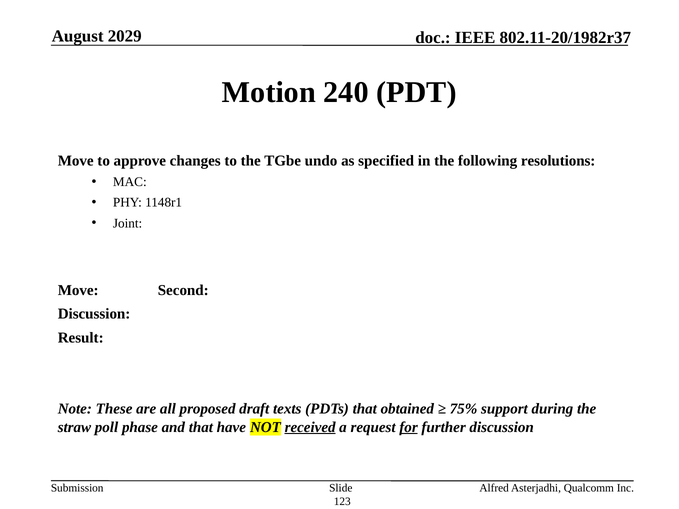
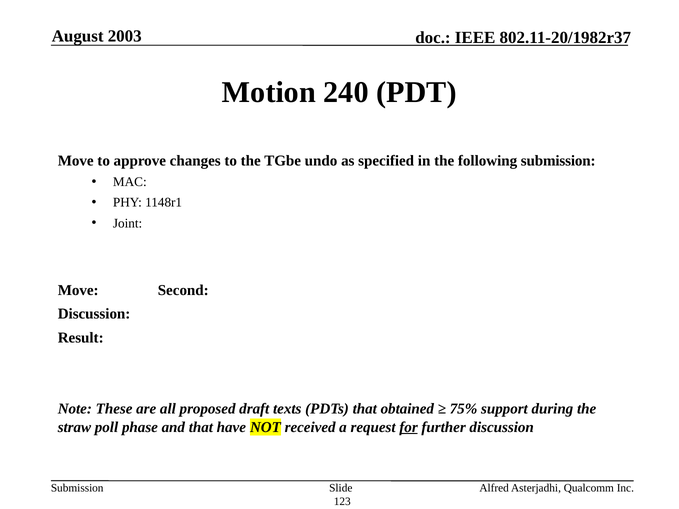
2029: 2029 -> 2003 (125, 36)
following resolutions: resolutions -> submission (558, 161)
received underline: present -> none (310, 427)
